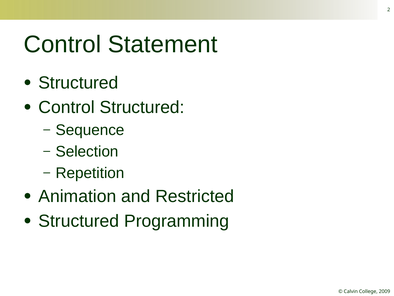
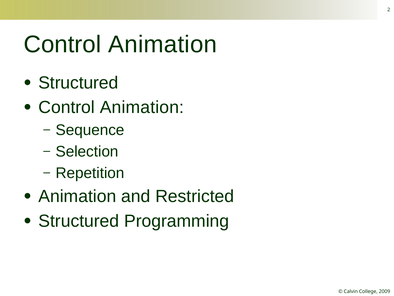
Statement: Statement -> Animation (163, 44)
Structured: Structured -> Animation (142, 107)
